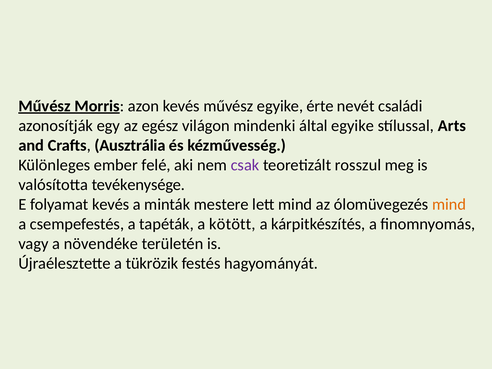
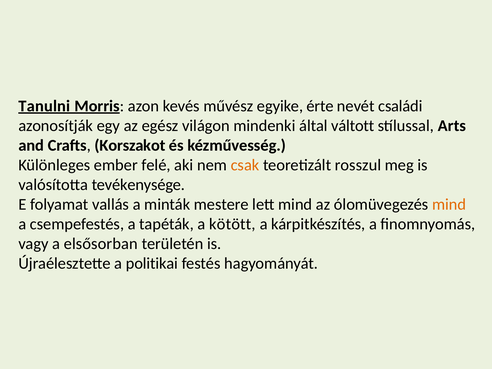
Művész: Művész -> Tanulni (44, 106)
által egyike: egyike -> váltott (353, 126)
Ausztrália: Ausztrália -> Korszakot (130, 145)
csak colour: purple -> orange (245, 165)
folyamat kevés: kevés -> vallás (111, 204)
növendéke: növendéke -> elsősorban (101, 244)
tükrözik: tükrözik -> politikai (152, 263)
